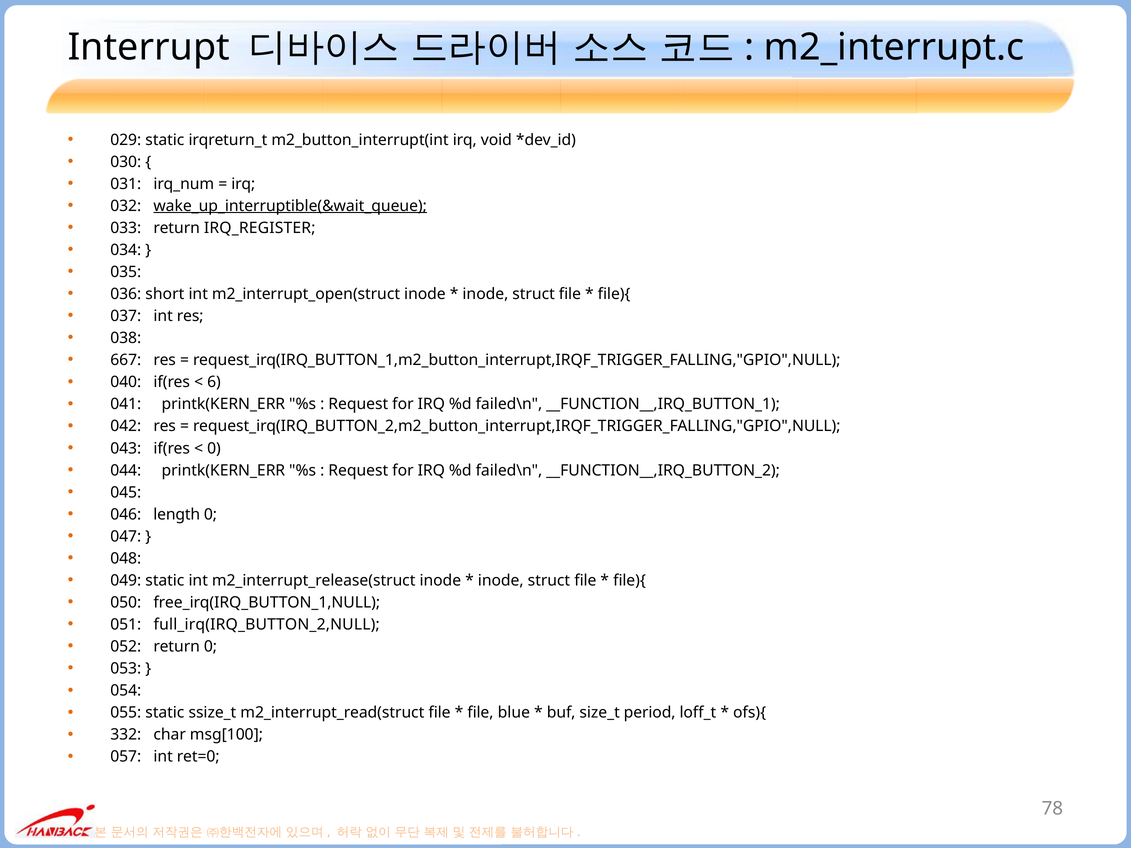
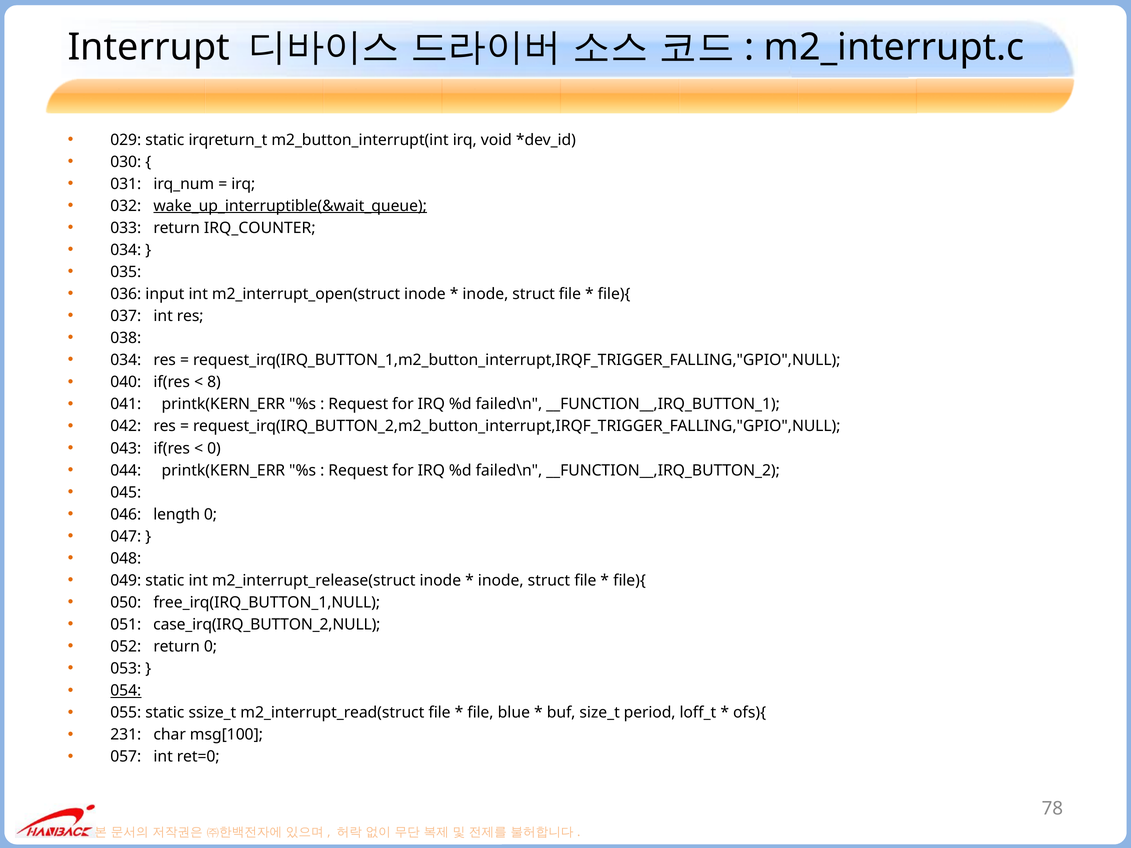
IRQ_REGISTER: IRQ_REGISTER -> IRQ_COUNTER (260, 228)
short: short -> input (165, 294)
667: 667 -> 034 (126, 360)
6: 6 -> 8 (214, 382)
full_irq(IRQ_BUTTON_2,NULL: full_irq(IRQ_BUTTON_2,NULL -> case_irq(IRQ_BUTTON_2,NULL (267, 625)
054 underline: none -> present (126, 691)
332: 332 -> 231 (126, 735)
